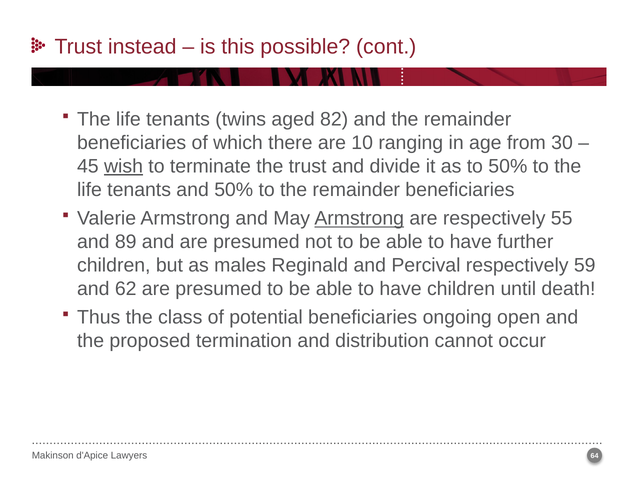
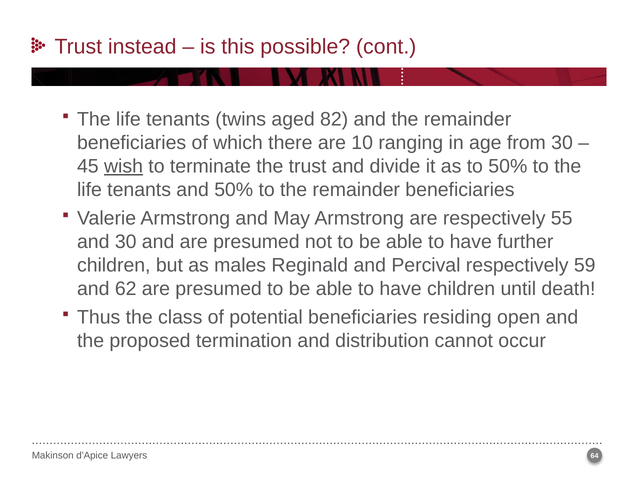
Armstrong underline: present -> none (359, 218)
and 89: 89 -> 30 (126, 242)
ongoing: ongoing -> residing (457, 317)
